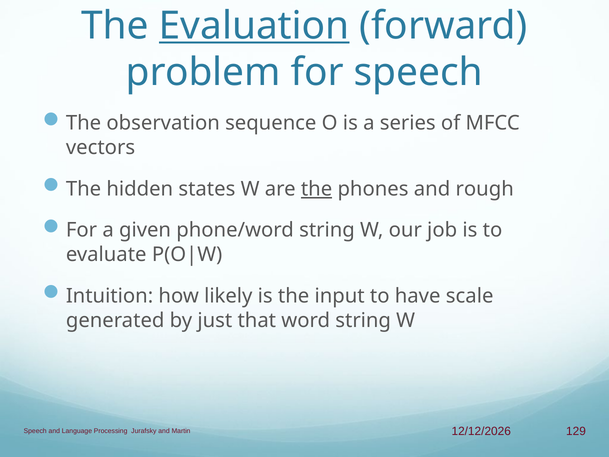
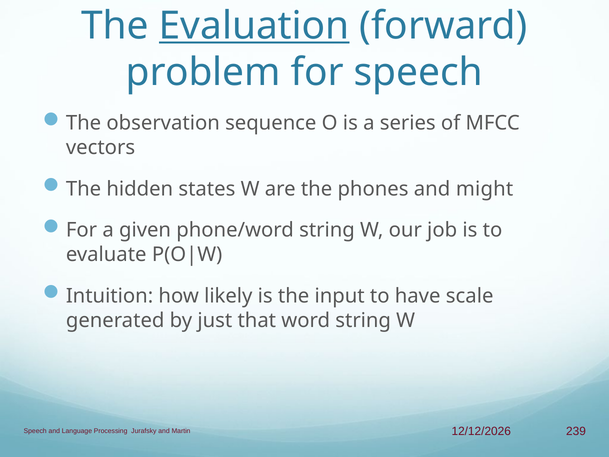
the underline: present -> none (317, 189)
rough: rough -> might (485, 189)
129: 129 -> 239 (576, 431)
